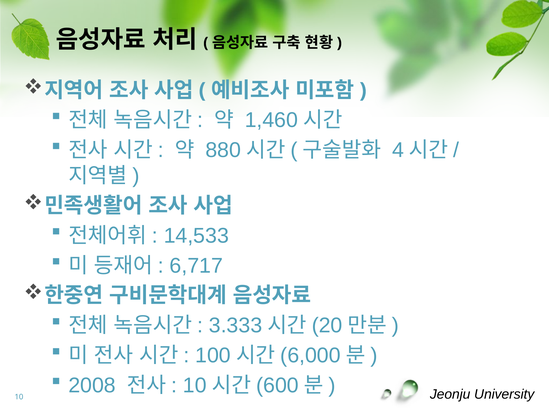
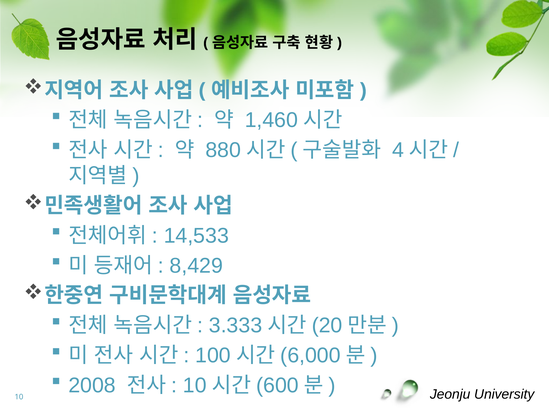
6,717: 6,717 -> 8,429 (196, 265)
